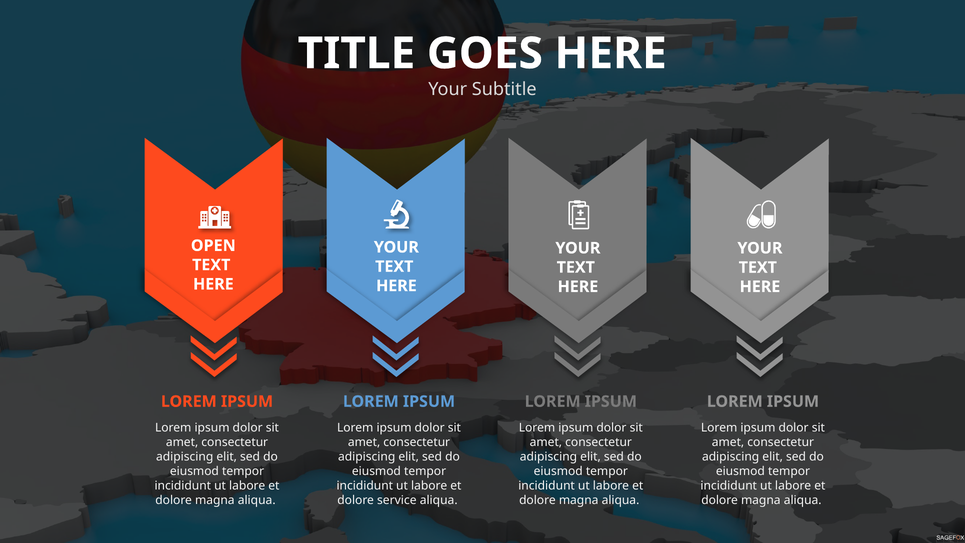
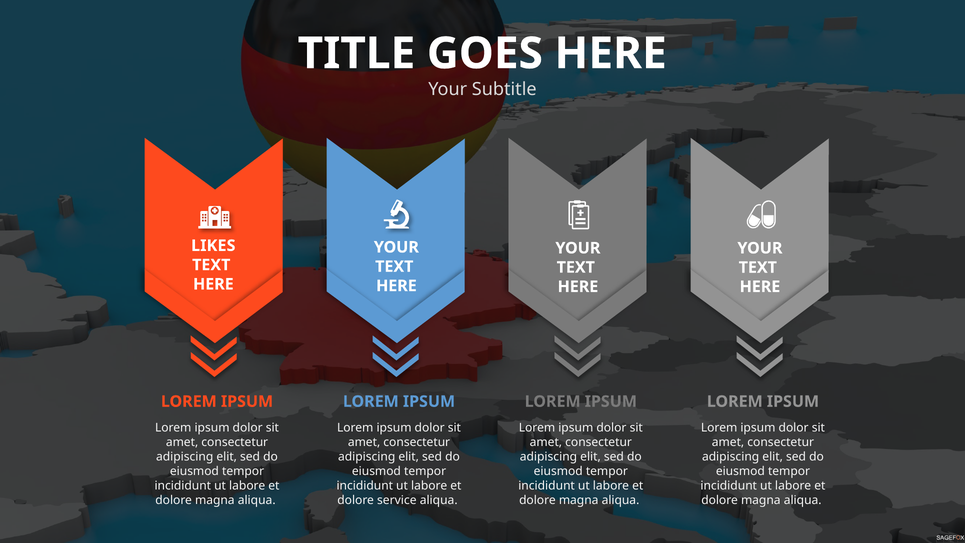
OPEN: OPEN -> LIKES (213, 246)
